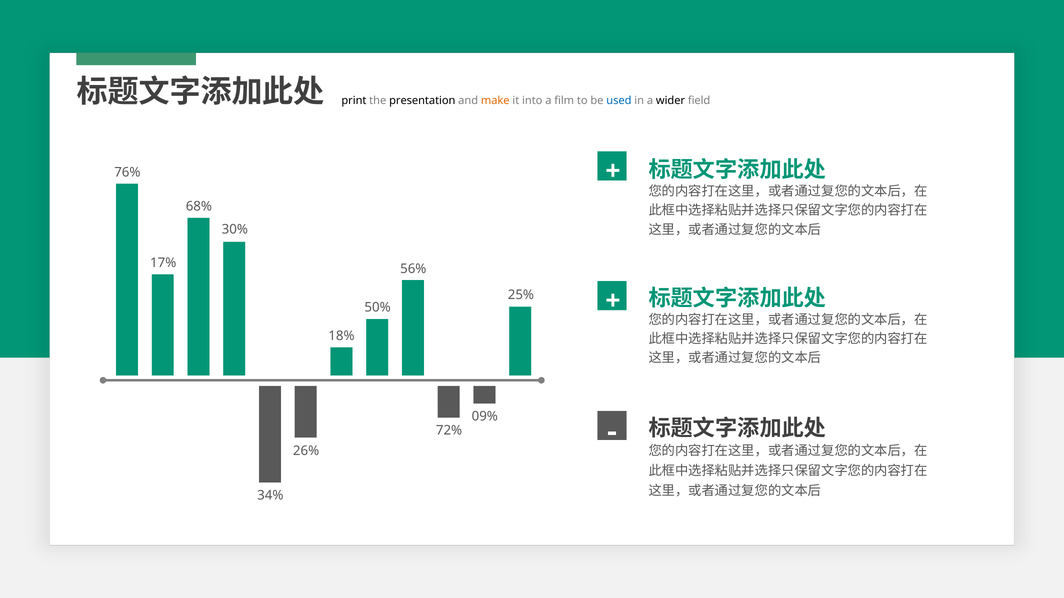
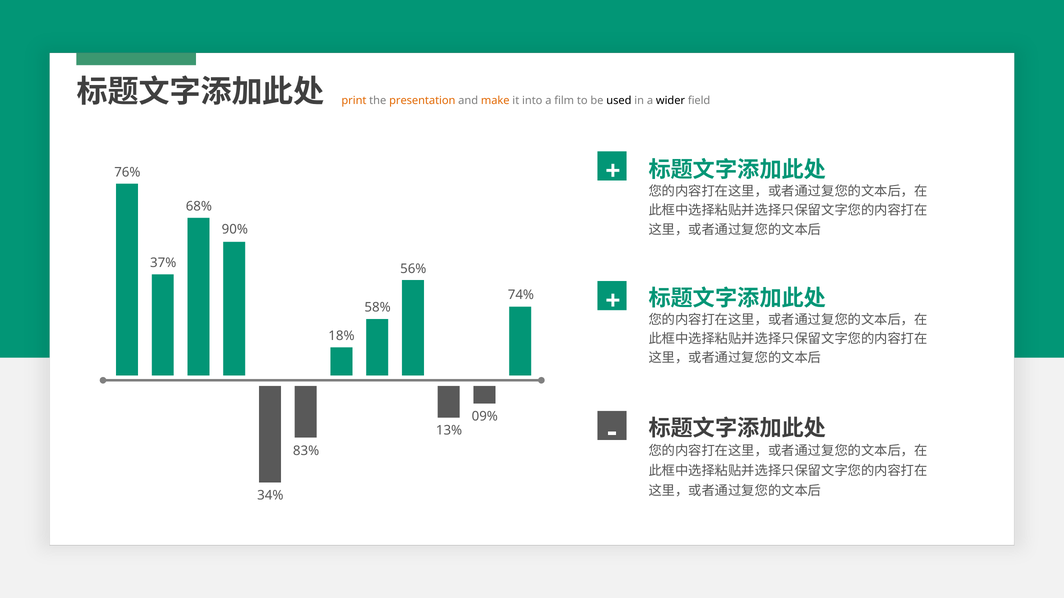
print colour: black -> orange (354, 101)
presentation colour: black -> orange (422, 101)
used colour: blue -> black (619, 101)
30%: 30% -> 90% (235, 230)
17%: 17% -> 37% (163, 263)
25%: 25% -> 74% (521, 295)
50%: 50% -> 58% (378, 308)
72%: 72% -> 13% (449, 431)
26%: 26% -> 83% (306, 451)
